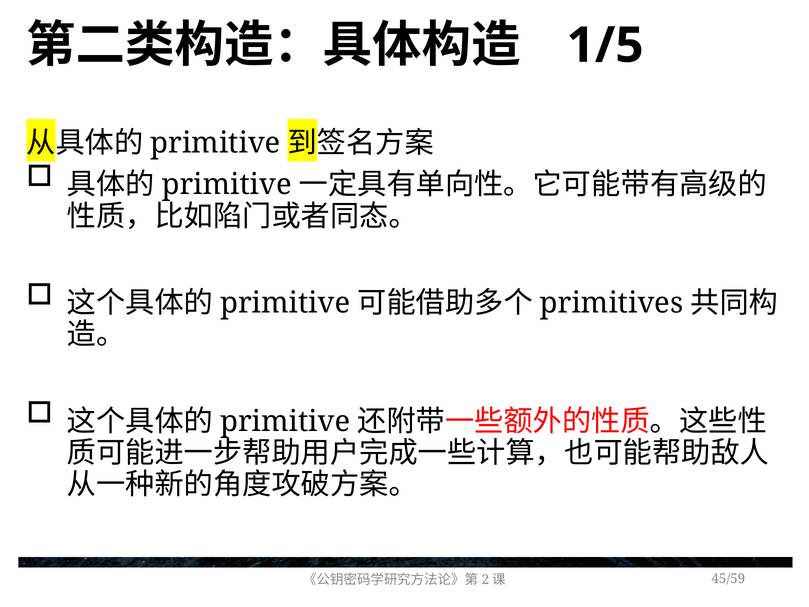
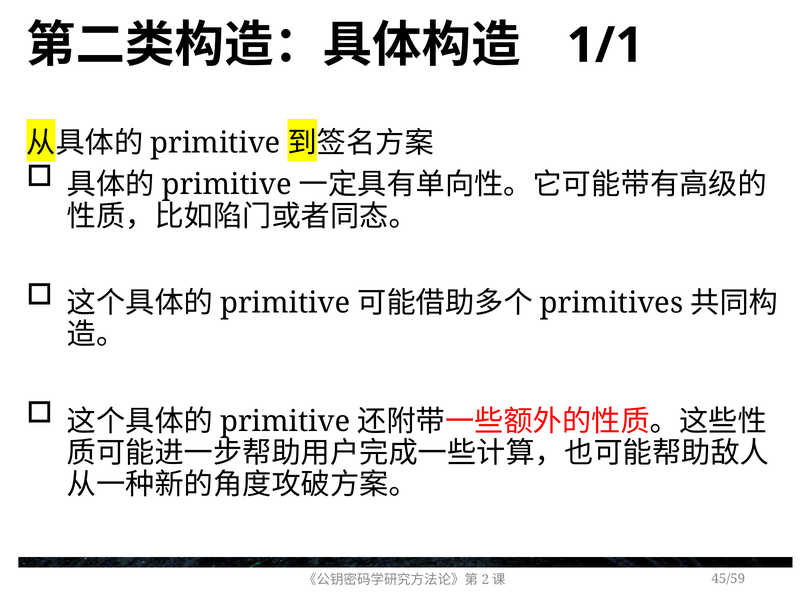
1/5: 1/5 -> 1/1 (605, 45)
